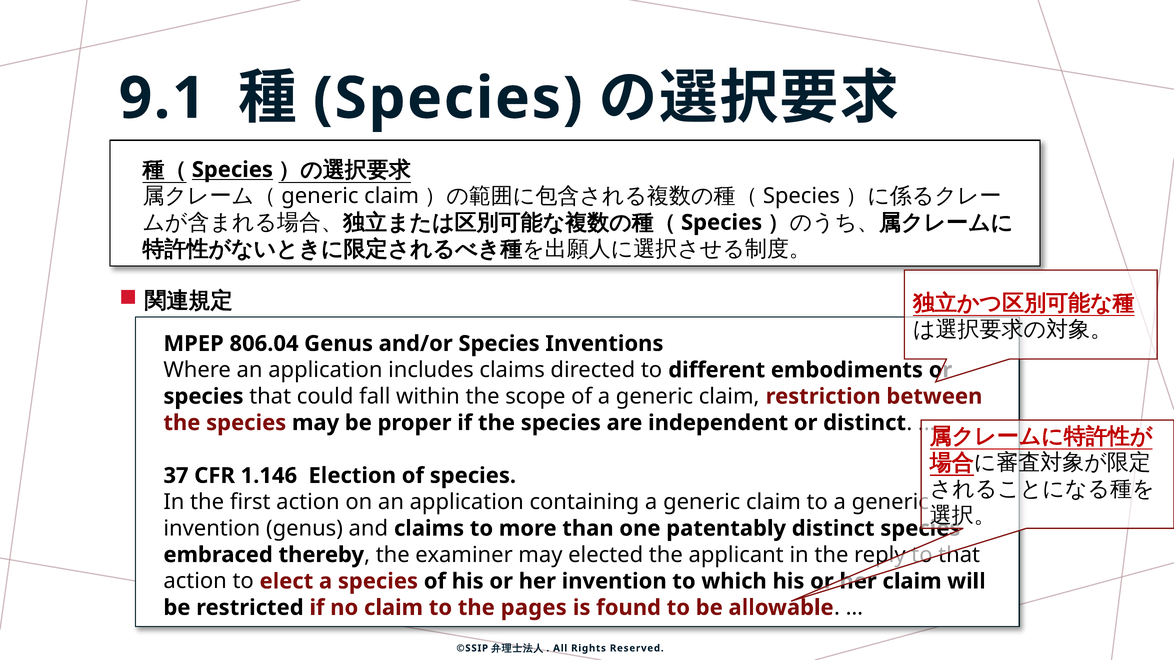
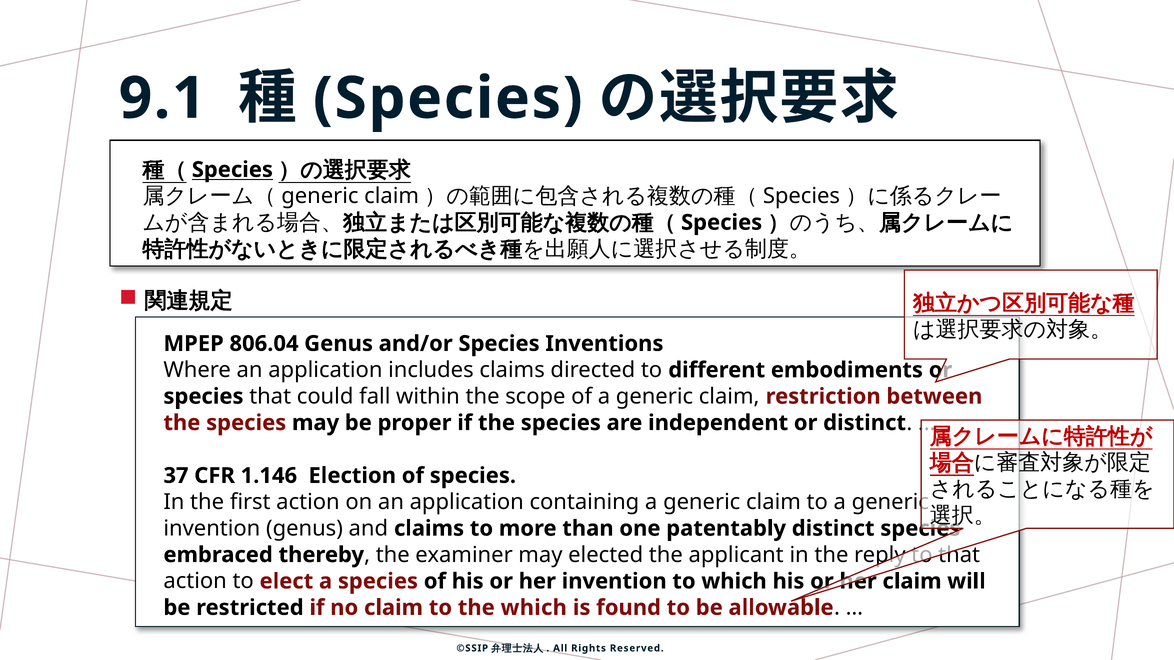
the pages: pages -> which (534, 608)
